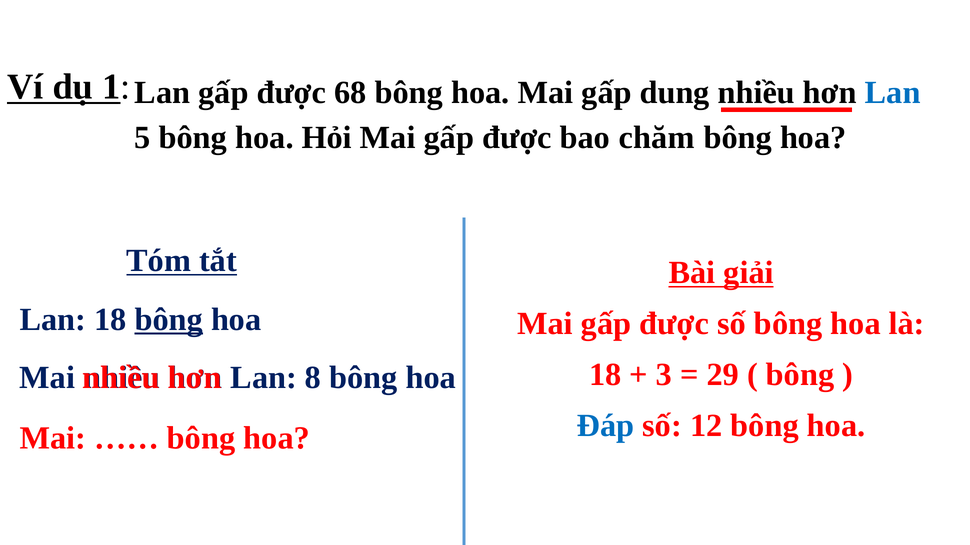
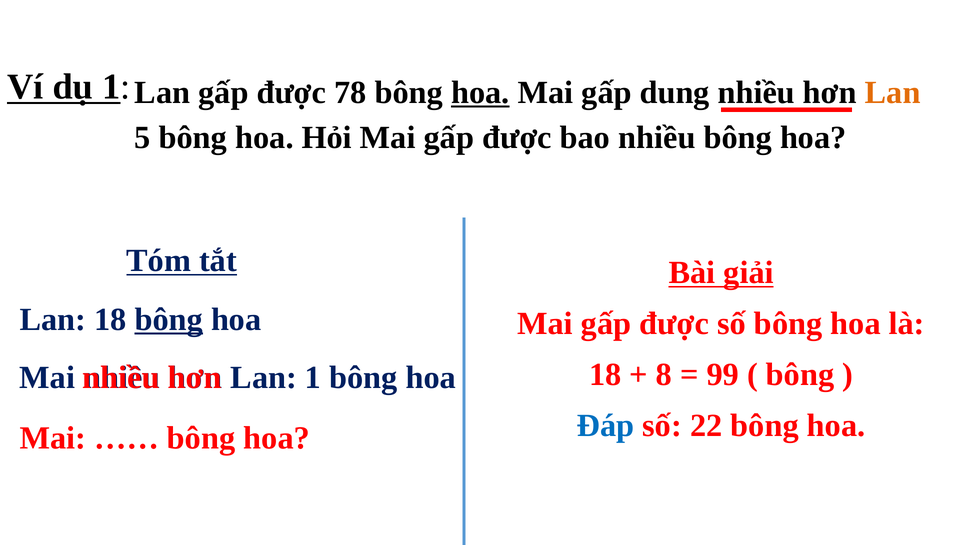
68: 68 -> 78 (350, 93)
hoa underline: none -> present (480, 93)
Lan colour: blue -> orange (893, 93)
bao chăm: chăm -> nhiều (657, 138)
3: 3 -> 8 (664, 375)
29: 29 -> 99 (723, 375)
Lan 8: 8 -> 1 (313, 378)
12: 12 -> 22 (706, 426)
